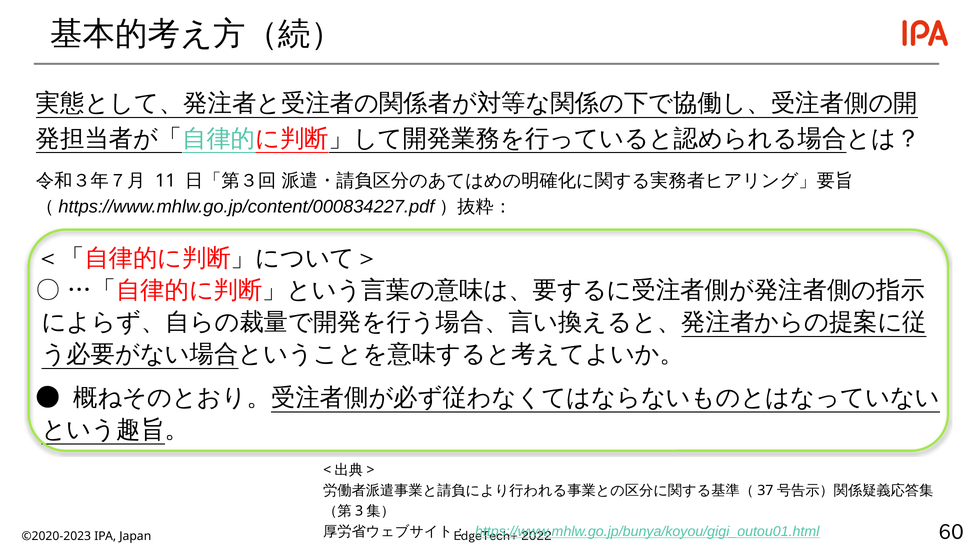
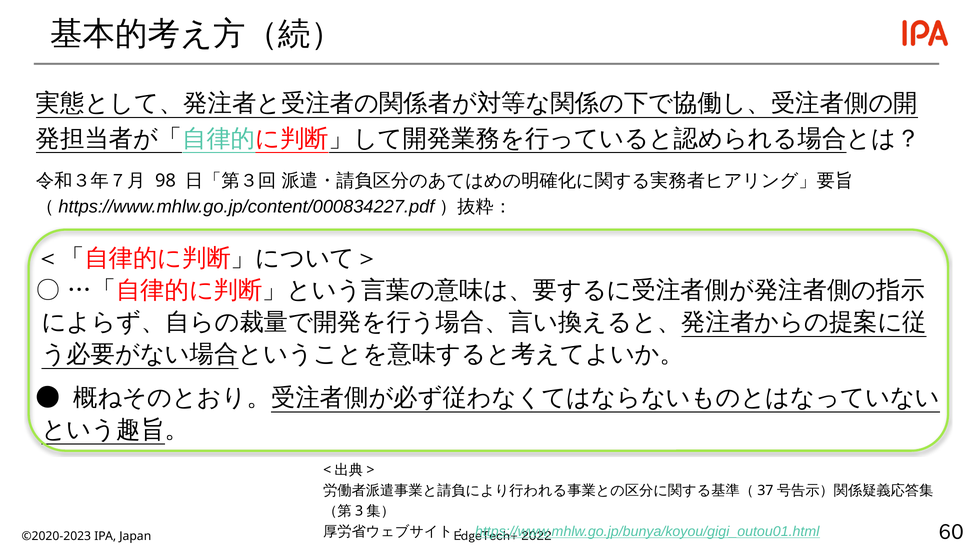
11: 11 -> 98 (165, 181)
